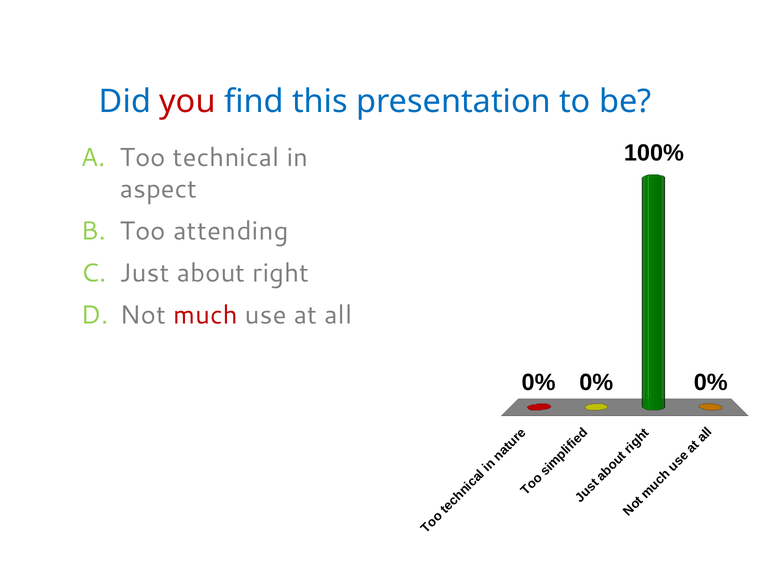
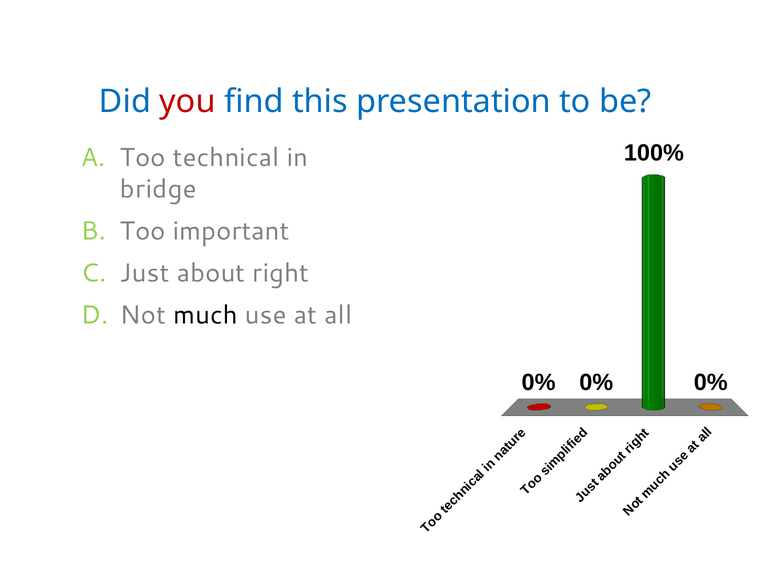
aspect: aspect -> bridge (158, 189)
attending: attending -> important (231, 231)
much colour: red -> black (205, 315)
